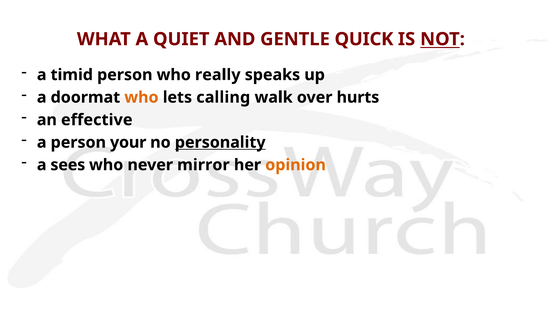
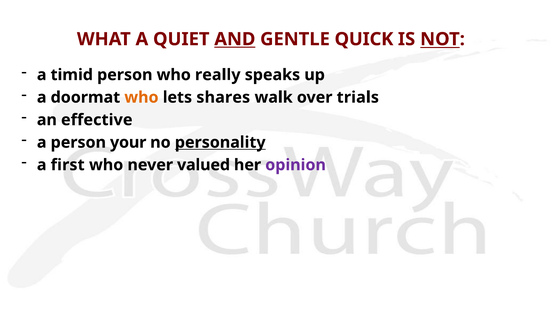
AND underline: none -> present (235, 39)
calling: calling -> shares (223, 97)
hurts: hurts -> trials (358, 97)
sees: sees -> first (68, 165)
mirror: mirror -> valued (204, 165)
opinion colour: orange -> purple (296, 165)
